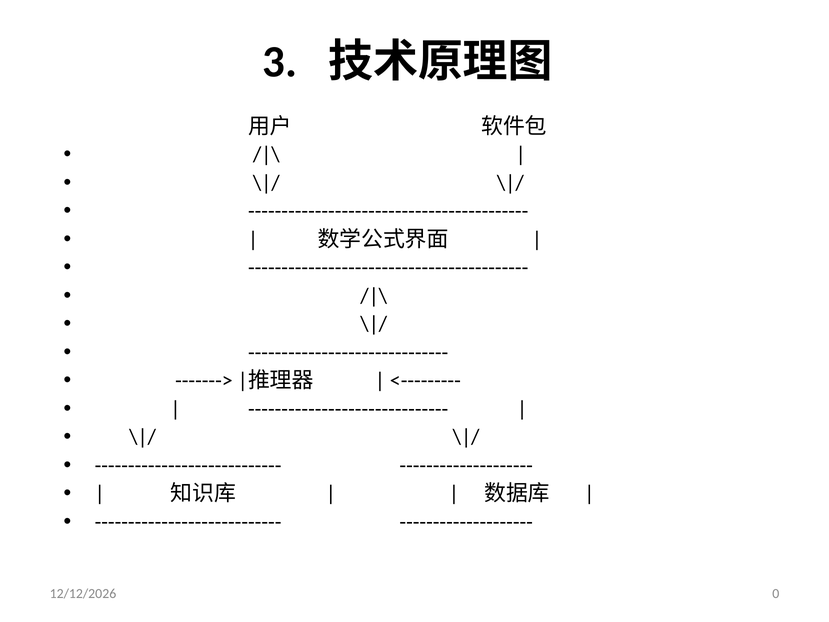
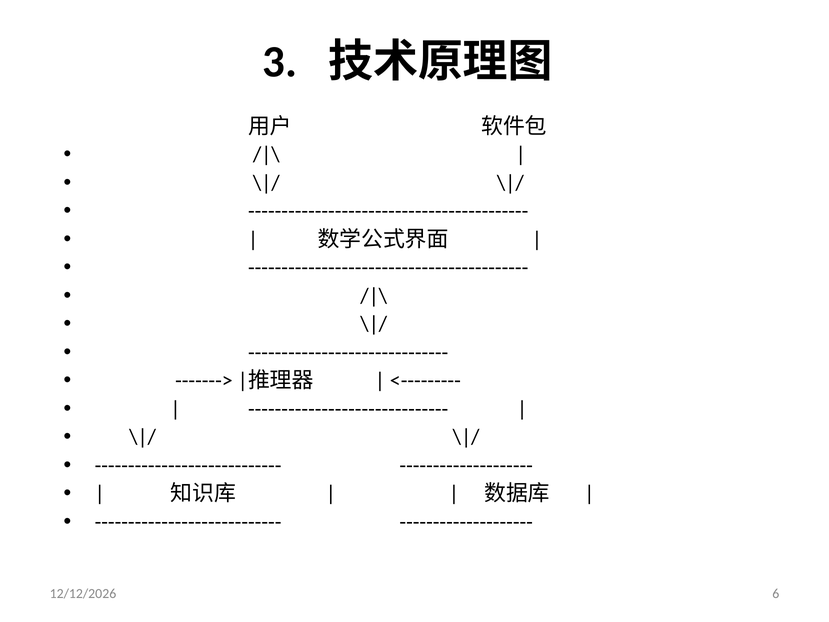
0: 0 -> 6 (776, 594)
